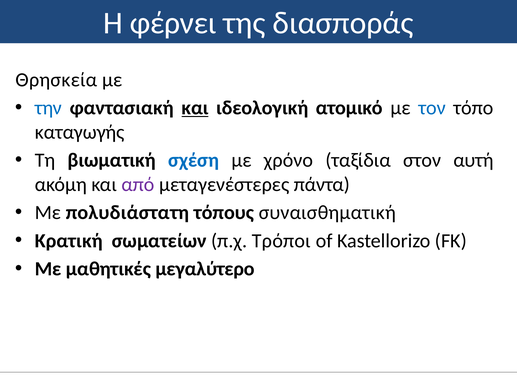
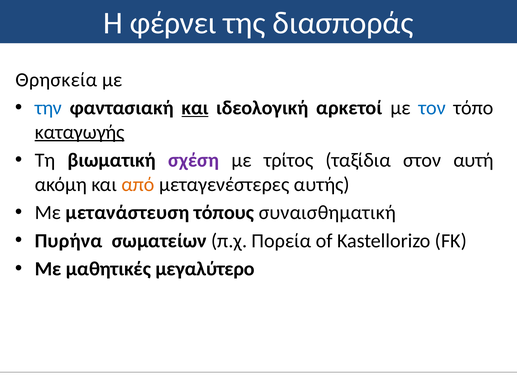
ατομικό: ατομικό -> αρκετοί (349, 108)
καταγωγής underline: none -> present (80, 132)
σχέση colour: blue -> purple (194, 160)
χρόνο: χρόνο -> τρίτος (289, 160)
από colour: purple -> orange (138, 184)
πάντα: πάντα -> αυτής (322, 184)
πολυδιάστατη: πολυδιάστατη -> μετανάστευση (127, 212)
Κρατική: Κρατική -> Πυρήνα (69, 241)
Τρόποι: Τρόποι -> Πορεία (281, 241)
